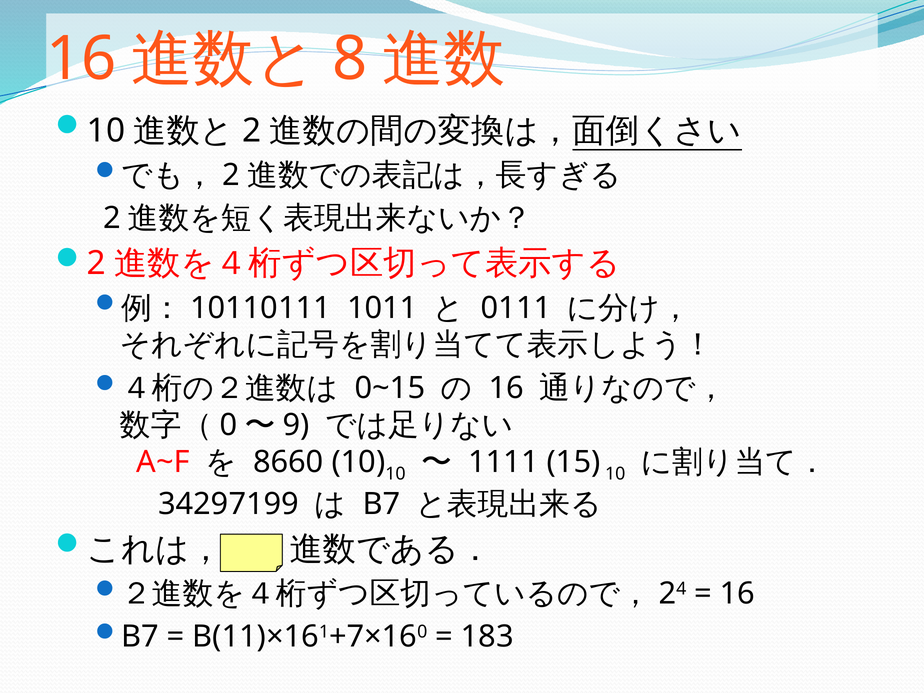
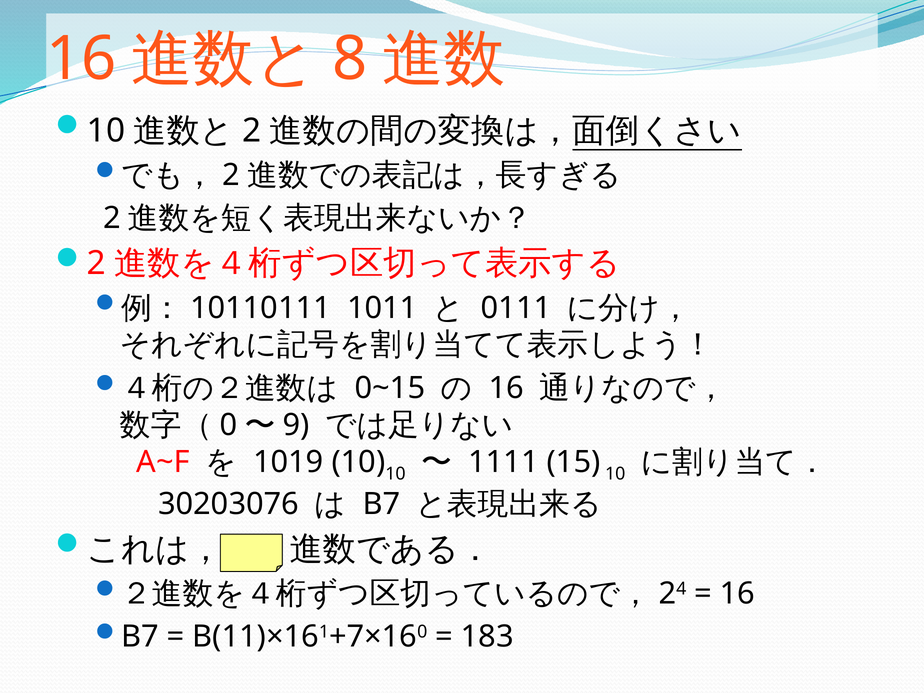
8660: 8660 -> 1019 (288, 462)
34297199: 34297199 -> 30203076 (229, 504)
